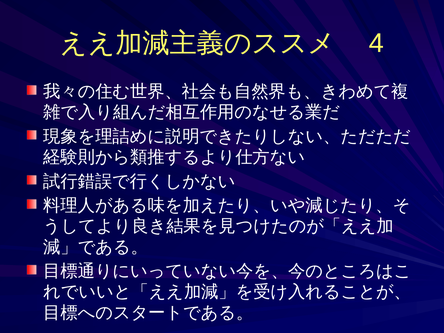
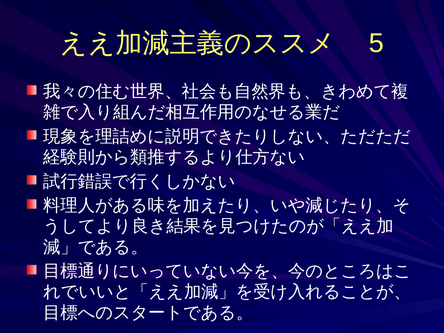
4: 4 -> 5 (376, 43)
